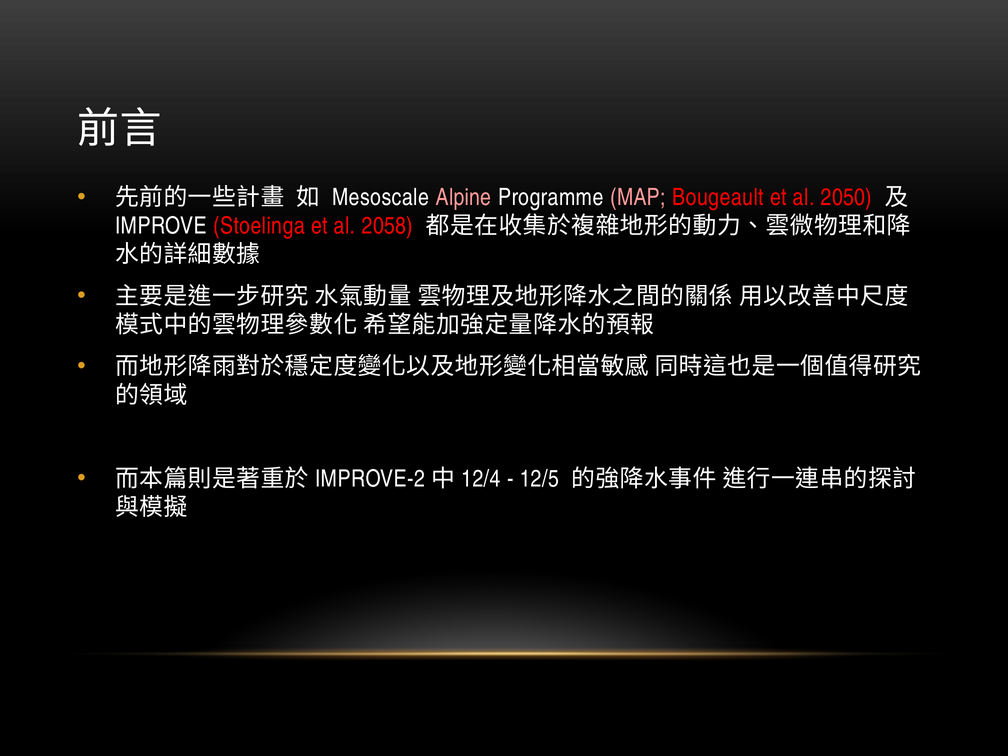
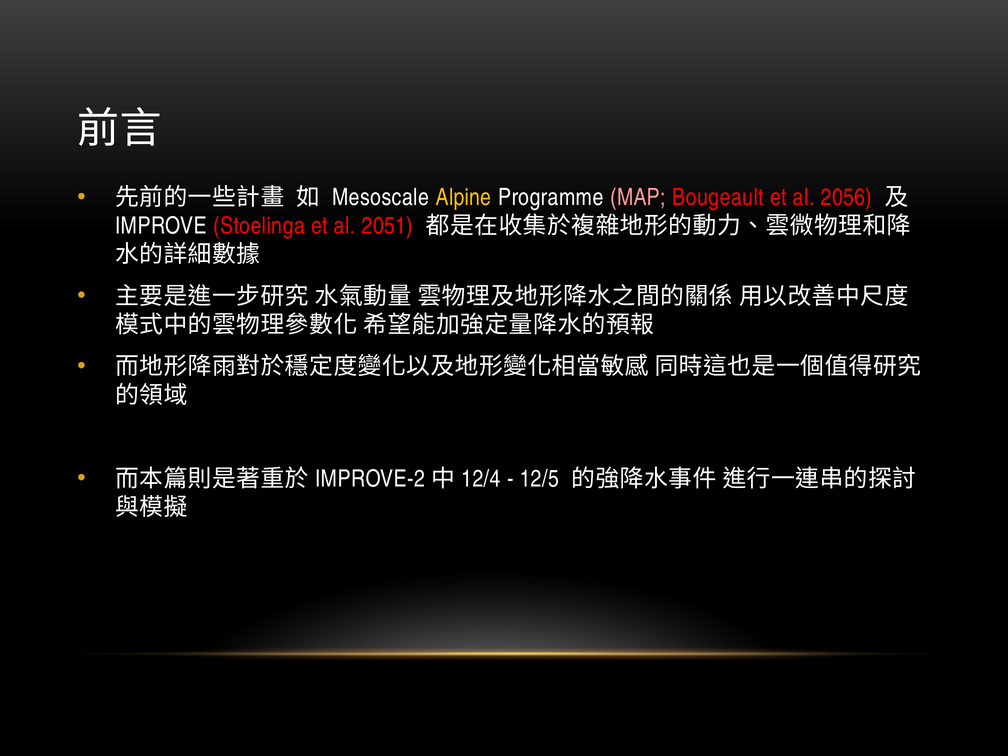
Alpine colour: pink -> yellow (463, 197)
2050: 2050 -> 2056 (846, 197)
2058: 2058 -> 2051 (387, 226)
